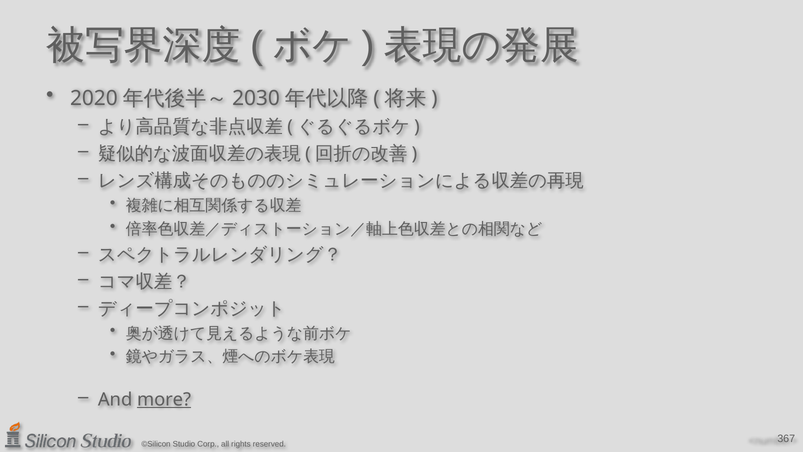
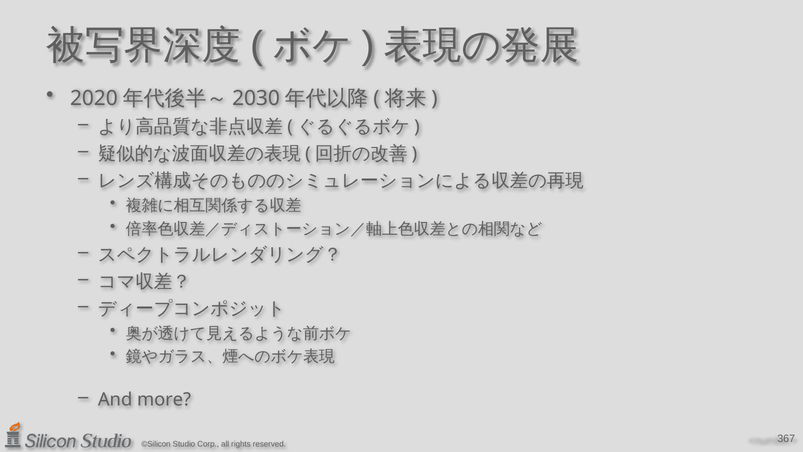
more underline: present -> none (164, 399)
